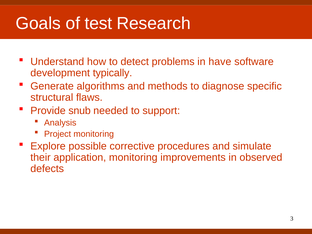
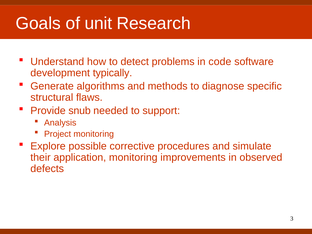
test: test -> unit (98, 23)
have: have -> code (220, 62)
